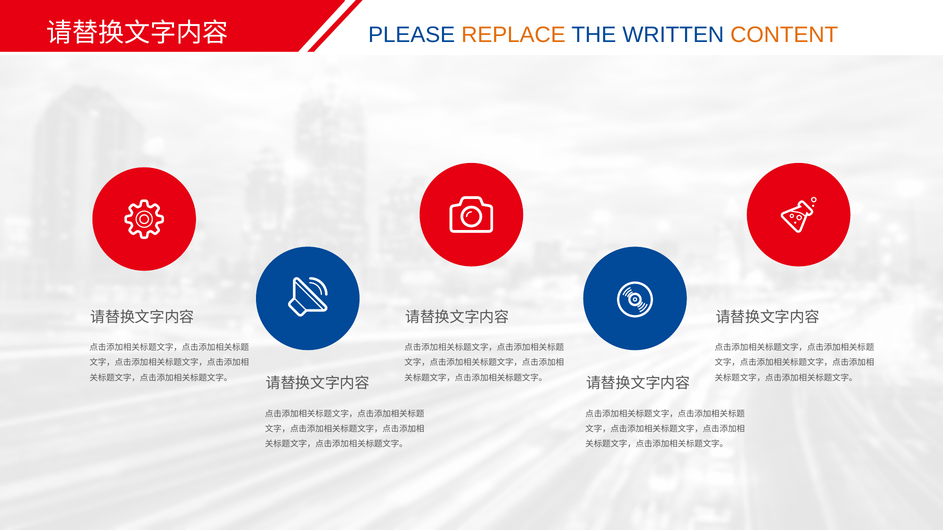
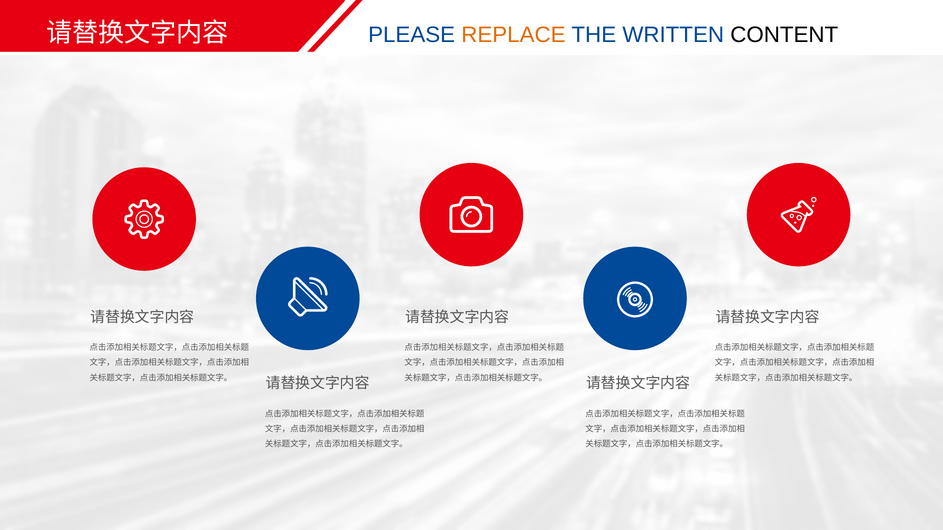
CONTENT colour: orange -> black (784, 35)
